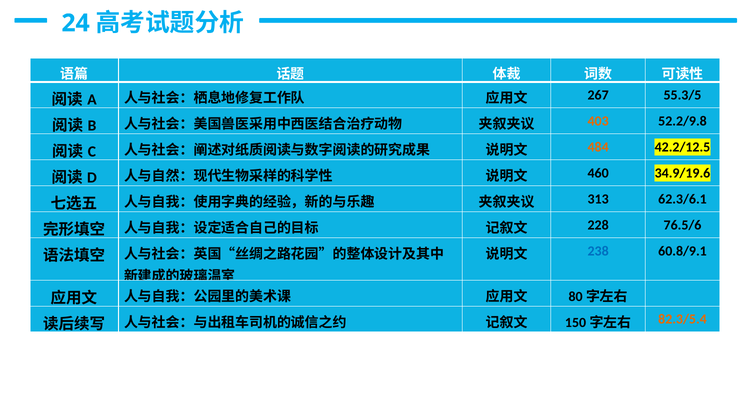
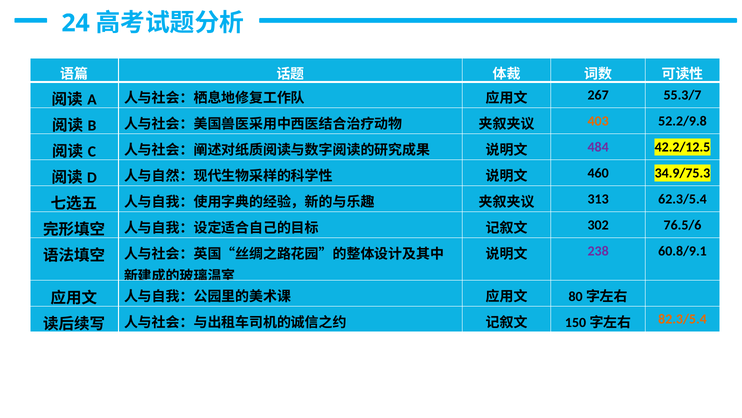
55.3/5: 55.3/5 -> 55.3/7 (682, 95)
484 colour: orange -> purple (598, 147)
34.9/19.6: 34.9/19.6 -> 34.9/75.3 (682, 173)
62.3/6.1: 62.3/6.1 -> 62.3/5.4 (682, 199)
228: 228 -> 302 (598, 225)
238 colour: blue -> purple (598, 251)
